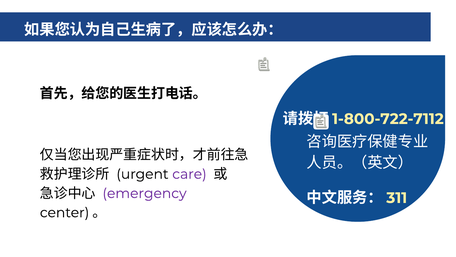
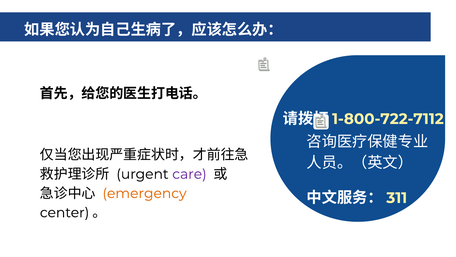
emergency colour: purple -> orange (145, 193)
